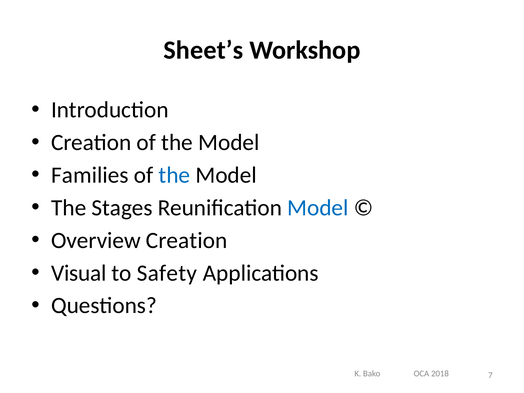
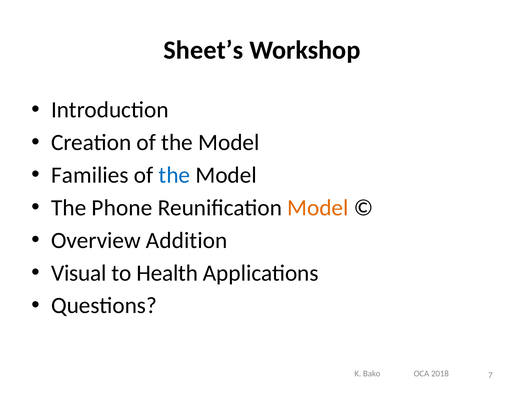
Stages: Stages -> Phone (122, 208)
Model colour: blue -> orange (318, 208)
Overview Creation: Creation -> Addition (187, 240)
Safety: Safety -> Health (167, 273)
